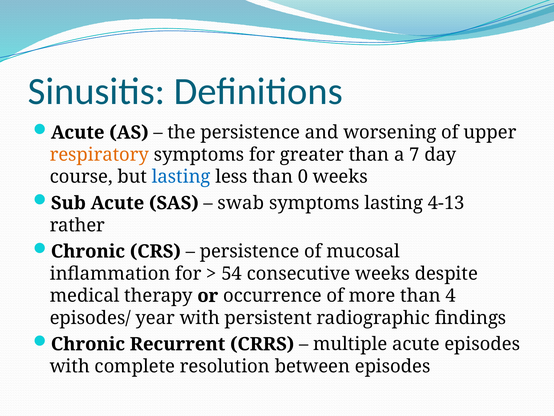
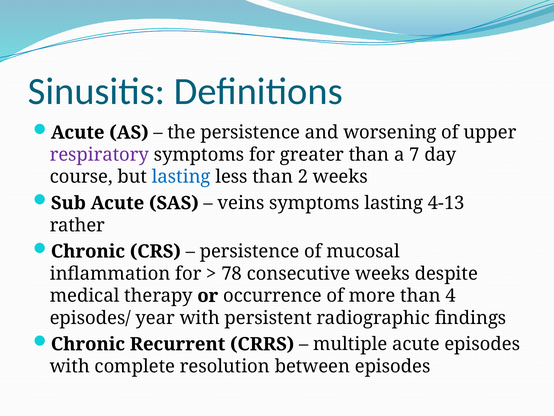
respiratory colour: orange -> purple (99, 155)
0: 0 -> 2 (303, 177)
swab: swab -> veins (241, 203)
54: 54 -> 78 (232, 273)
